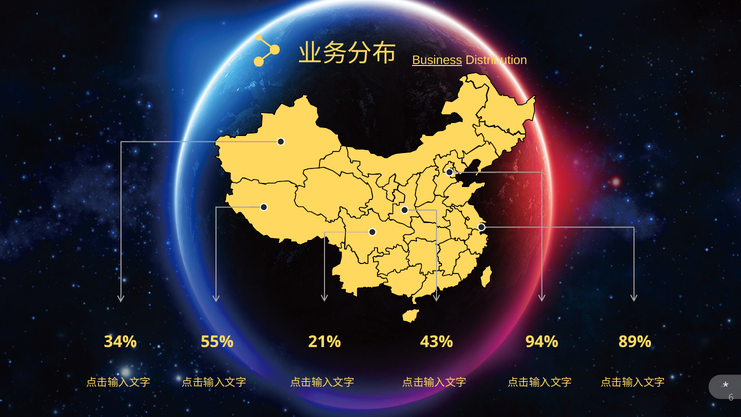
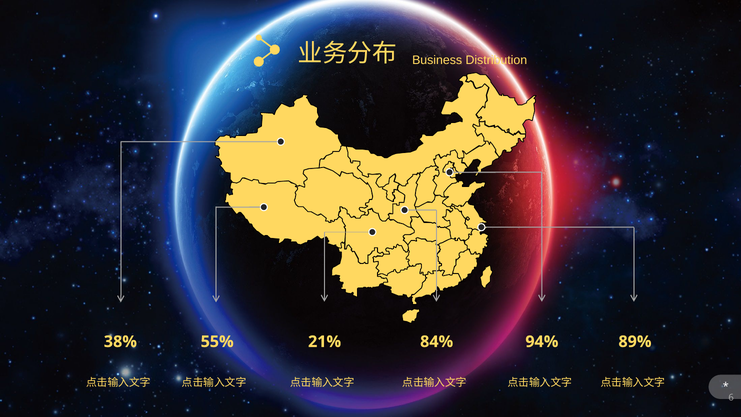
Business underline: present -> none (437, 60)
34%: 34% -> 38% (120, 342)
43%: 43% -> 84% (437, 342)
